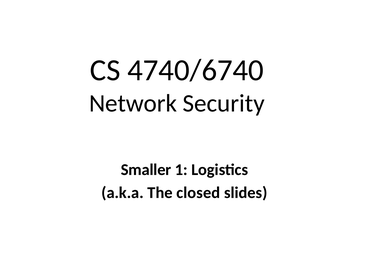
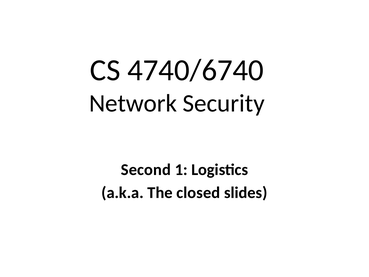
Smaller: Smaller -> Second (146, 170)
